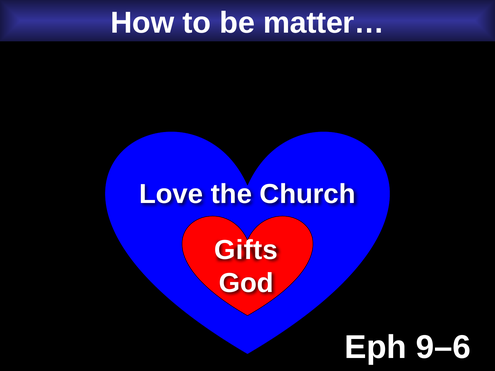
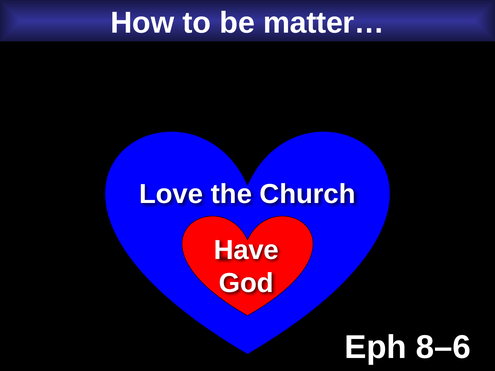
Gifts: Gifts -> Have (246, 250)
9–6: 9–6 -> 8–6 (443, 347)
